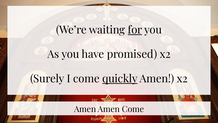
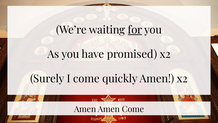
quickly underline: present -> none (120, 79)
